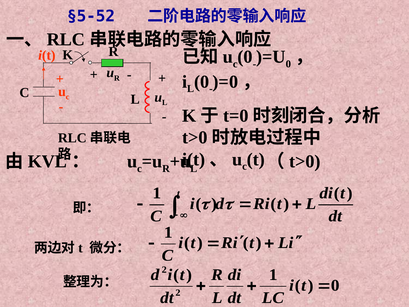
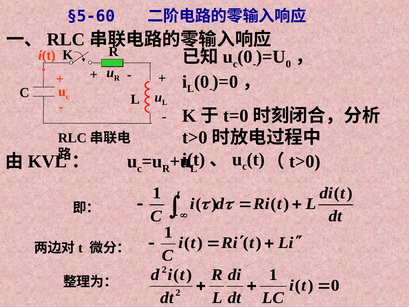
§5-52: §5-52 -> §5-60 (91, 16)
